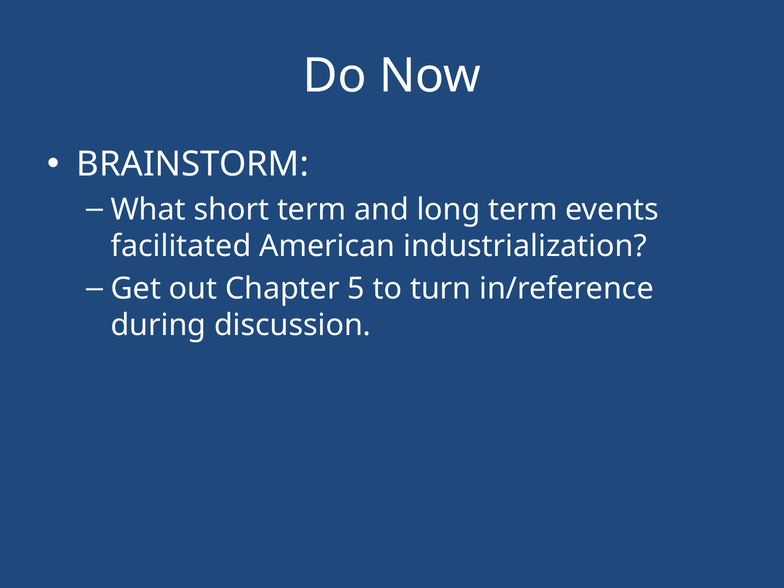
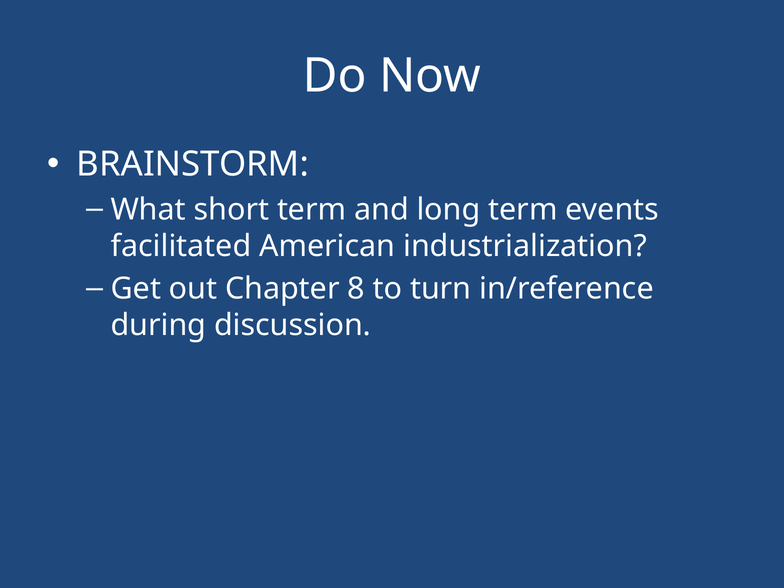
5: 5 -> 8 (356, 289)
